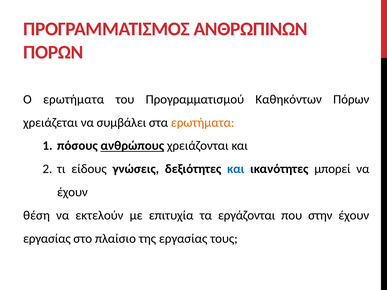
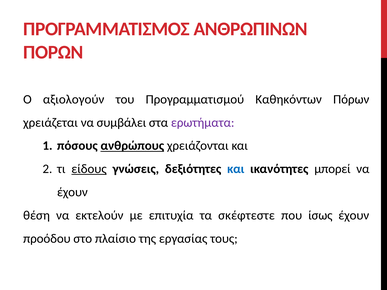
Ο ερωτήματα: ερωτήματα -> αξιολογούν (74, 99)
ερωτήματα colour: orange -> purple (203, 123)
είδους underline: none -> present (89, 169)
εργάζονται: εργάζονται -> σκέφτεστε (246, 216)
στην: στην -> ίσως (320, 216)
εργασίας: εργασίας -> προόδου (47, 239)
